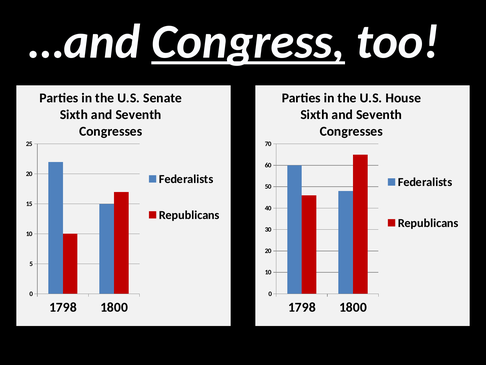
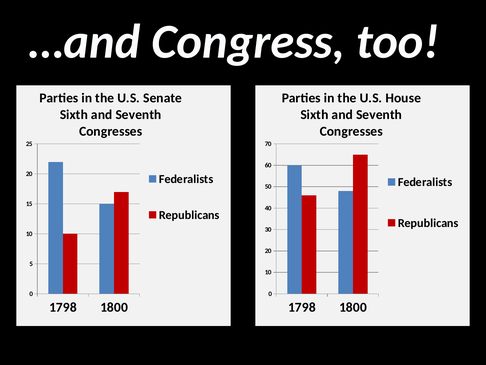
Congress underline: present -> none (248, 42)
